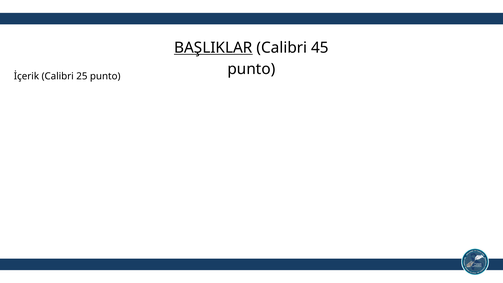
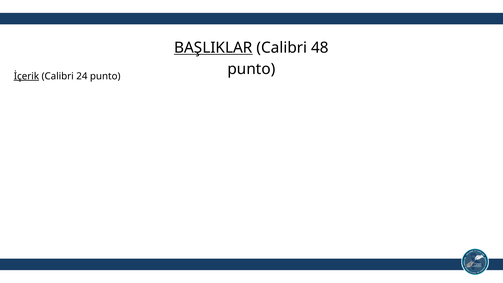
45: 45 -> 48 (320, 48)
İçerik underline: none -> present (26, 76)
25: 25 -> 24 (82, 76)
